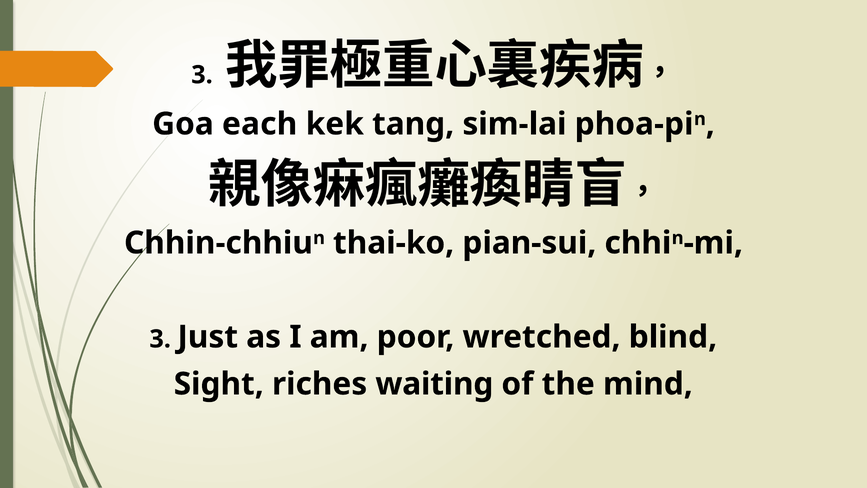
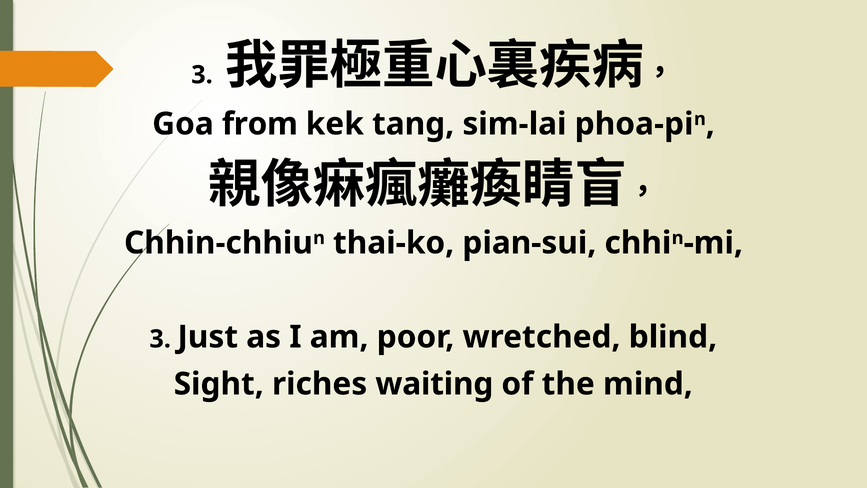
each: each -> from (260, 124)
